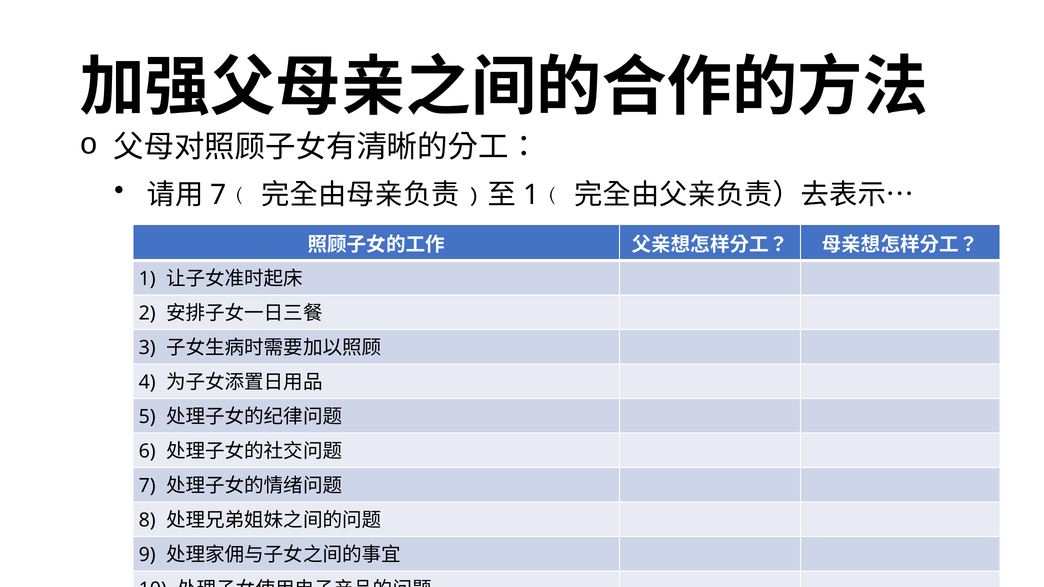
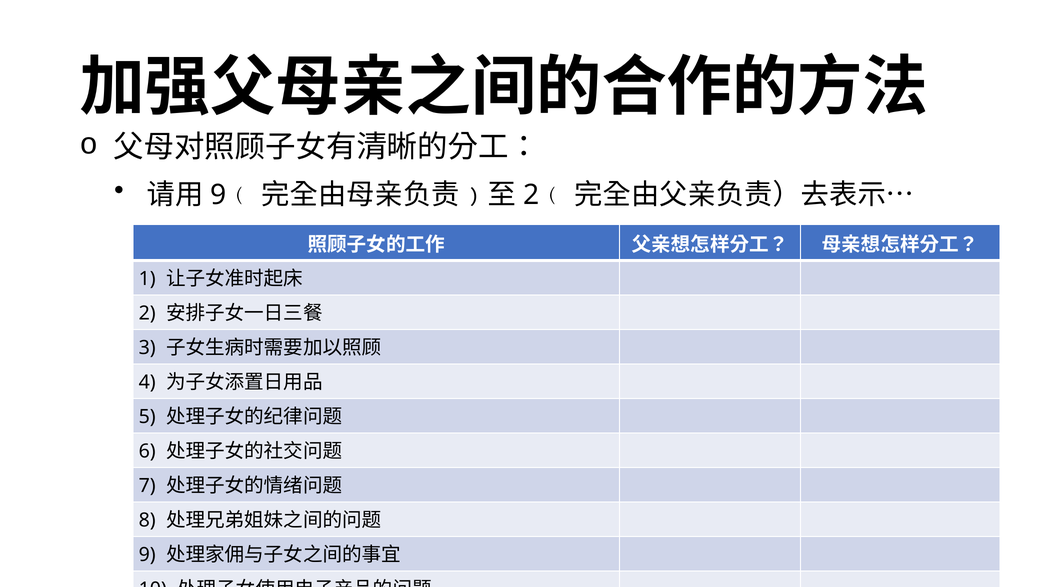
7: 7 -> 9 (218, 195)
1: 1 -> 2 (531, 195)
